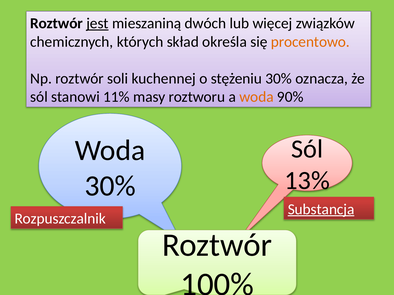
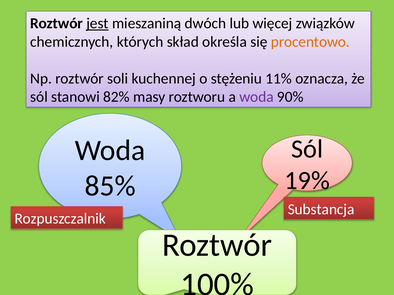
stężeniu 30%: 30% -> 11% (279, 79)
11%: 11% -> 82% (116, 97)
woda colour: orange -> purple (256, 97)
13%: 13% -> 19% (307, 181)
30%: 30% -> 85% (110, 186)
Substancja underline: present -> none (321, 210)
